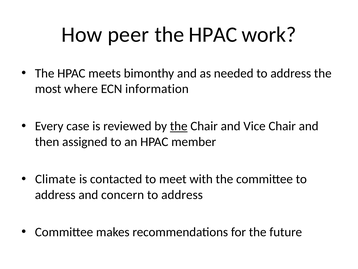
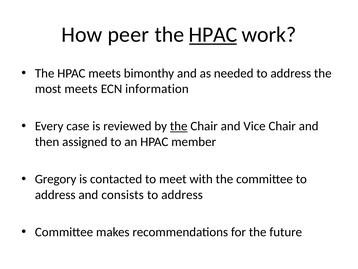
HPAC underline: none -> present (213, 35)
most where: where -> meets (81, 89)
Climate: Climate -> Gregory (56, 179)
concern: concern -> consists (123, 194)
